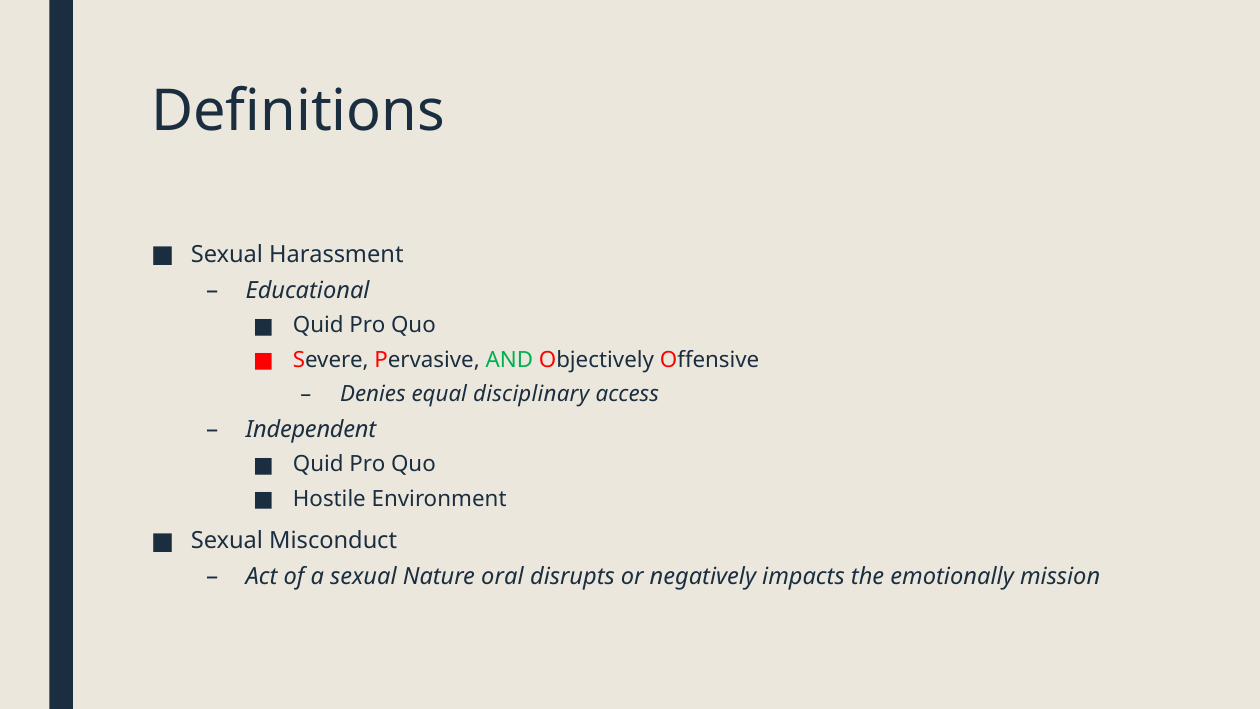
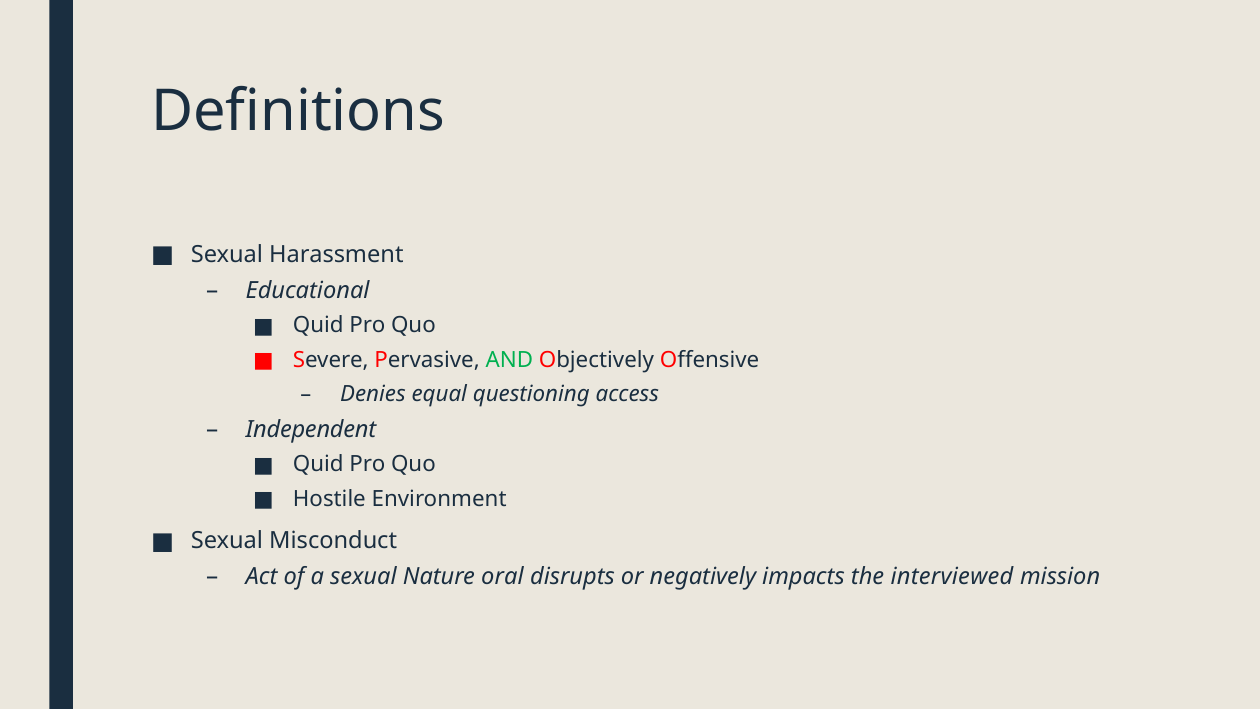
disciplinary: disciplinary -> questioning (531, 394)
emotionally: emotionally -> interviewed (952, 576)
